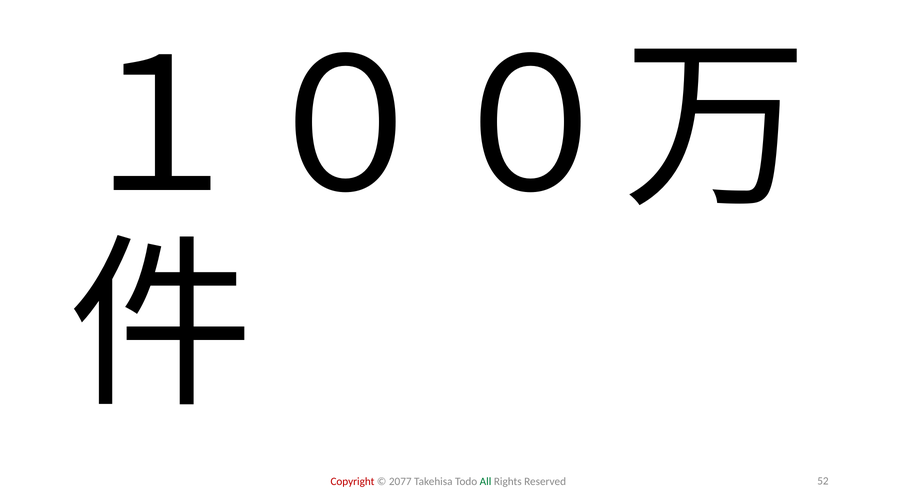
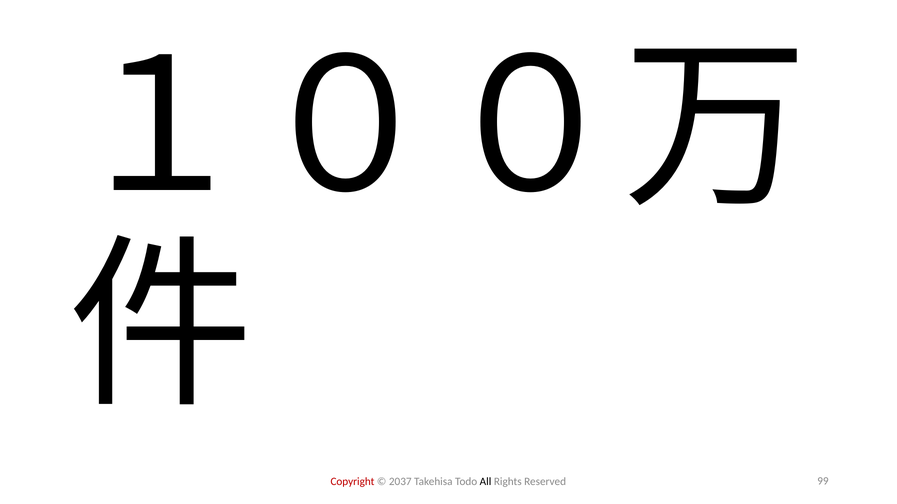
2077: 2077 -> 2037 (400, 482)
All colour: green -> black (486, 482)
52: 52 -> 99 (823, 482)
